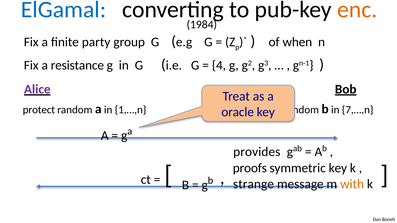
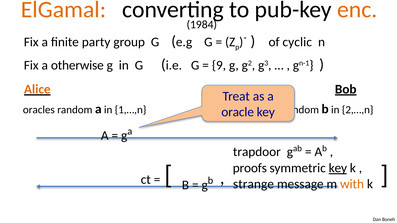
ElGamal colour: blue -> orange (64, 9)
when: when -> cyclic (297, 42)
resistance: resistance -> otherwise (77, 65)
4: 4 -> 9 (219, 65)
Alice colour: purple -> orange (37, 89)
protect: protect -> oracles (39, 110)
7,…,n: 7,…,n -> 2,…,n (358, 110)
provides: provides -> trapdoor (257, 152)
key underline: none -> present (338, 168)
